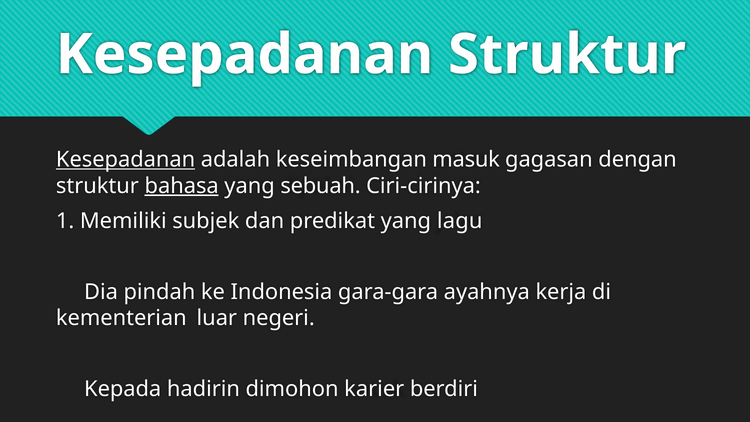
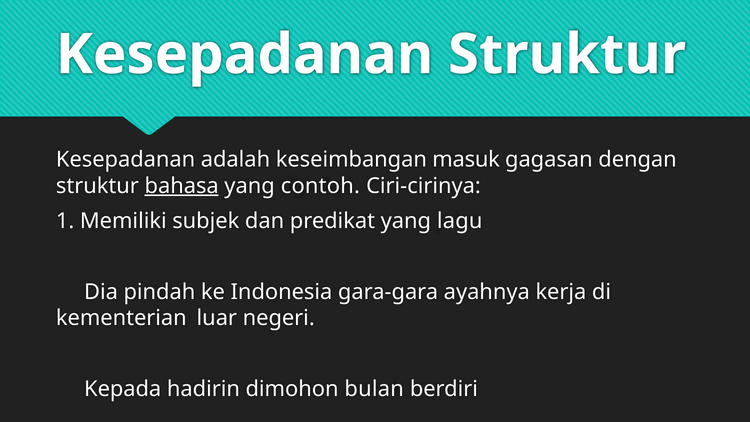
Kesepadanan underline: present -> none (126, 160)
sebuah: sebuah -> contoh (320, 186)
karier: karier -> bulan (374, 389)
